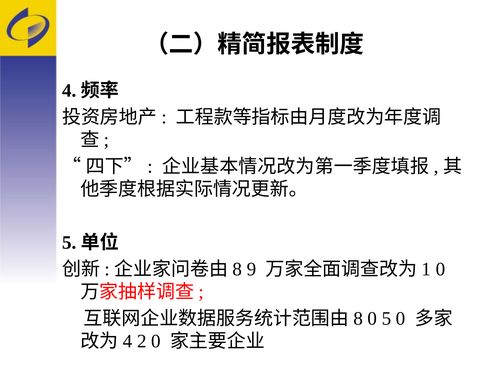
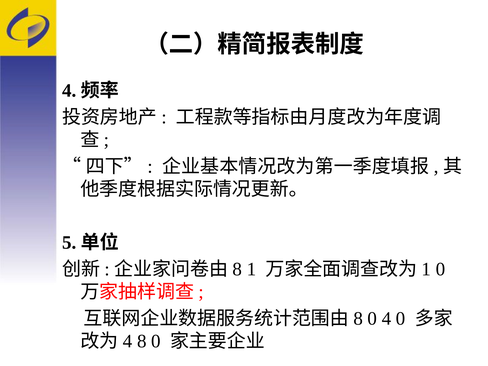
8 9: 9 -> 1 (251, 269)
0 5: 5 -> 4 (387, 318)
2: 2 -> 8 (142, 341)
